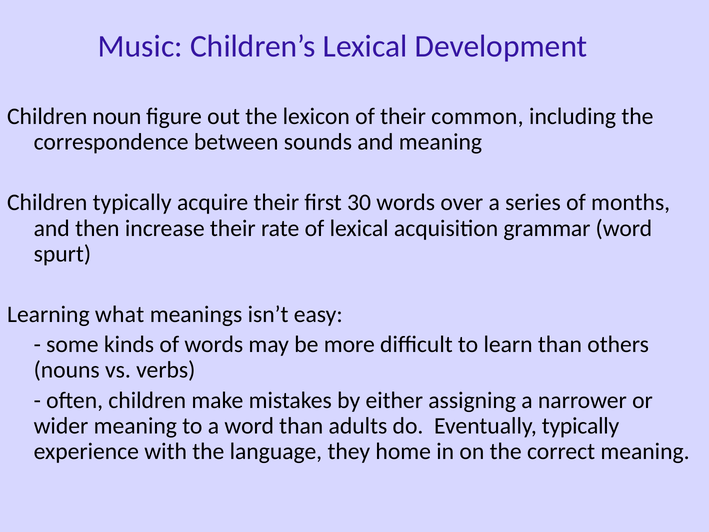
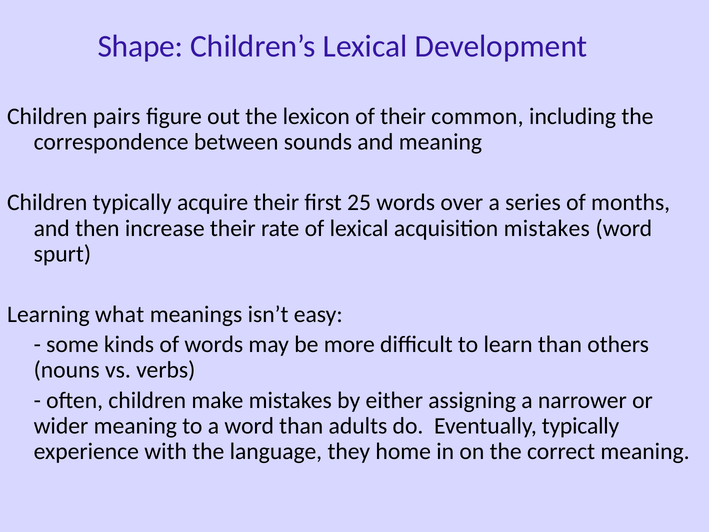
Music: Music -> Shape (140, 46)
noun: noun -> pairs (117, 117)
30: 30 -> 25 (359, 203)
acquisition grammar: grammar -> mistakes (547, 228)
